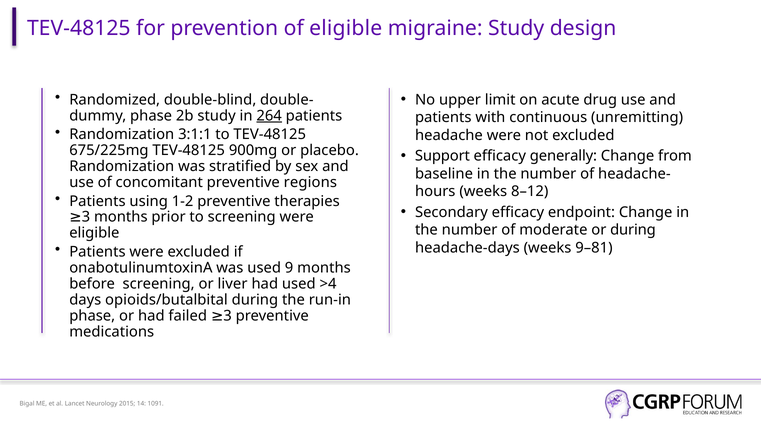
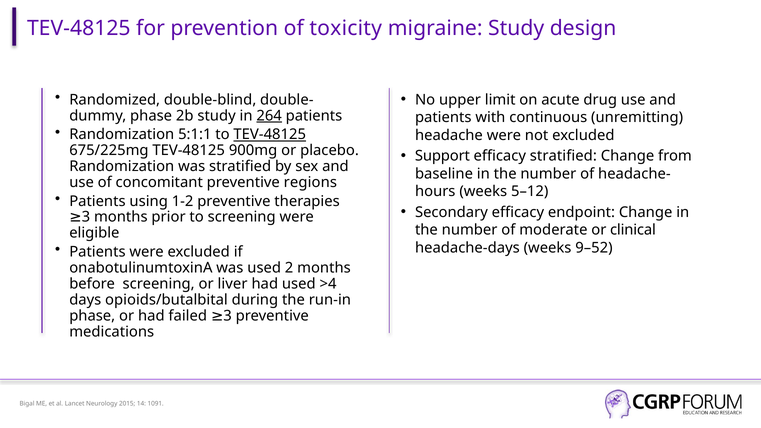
of eligible: eligible -> toxicity (346, 28)
3:1:1: 3:1:1 -> 5:1:1 (195, 134)
TEV-48125 underline: none -> present (270, 134)
efficacy generally: generally -> stratified (563, 156)
8–12: 8–12 -> 5–12 (530, 192)
or during: during -> clinical (633, 230)
9–81: 9–81 -> 9–52 (594, 248)
9: 9 -> 2 (289, 268)
